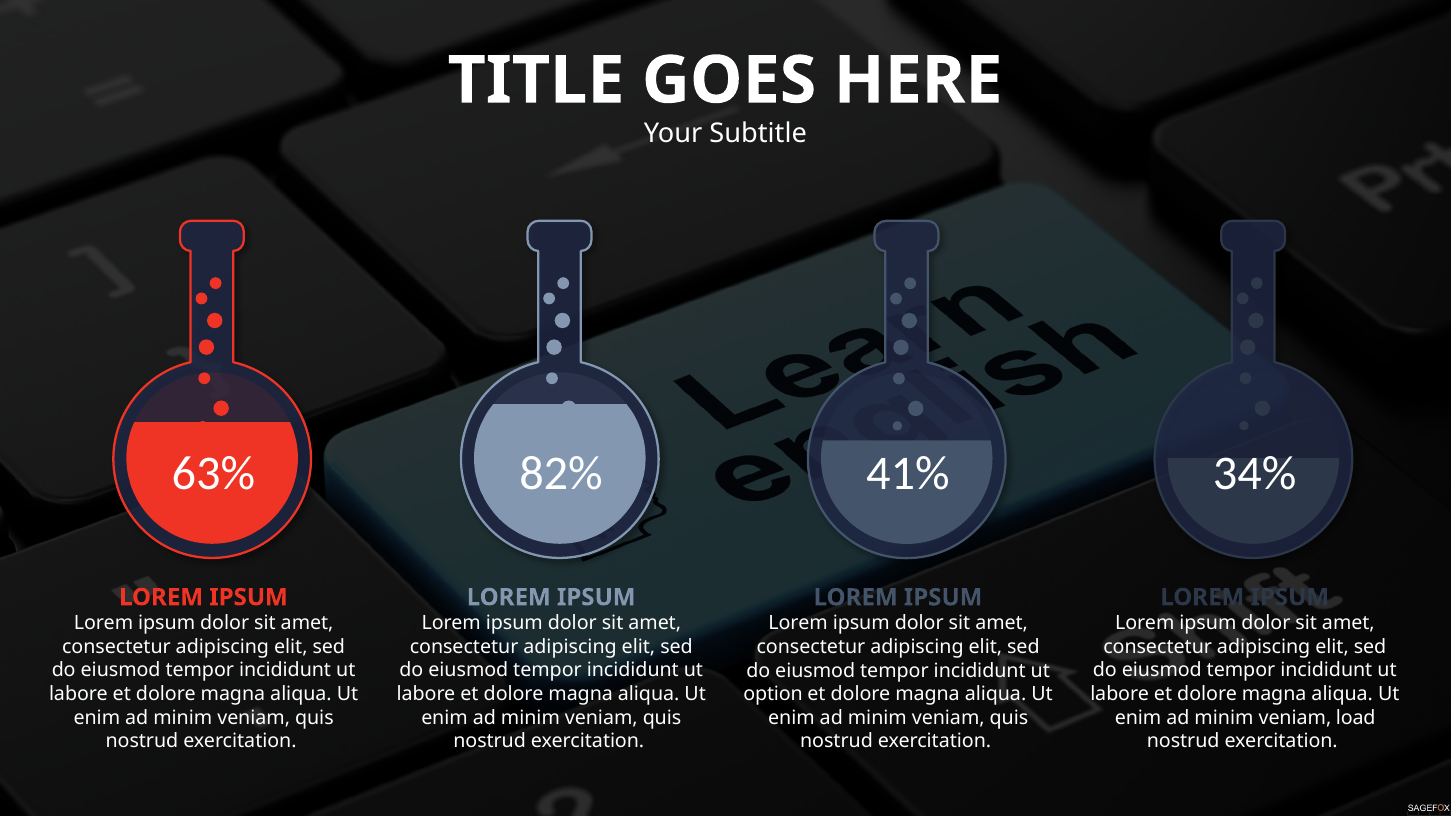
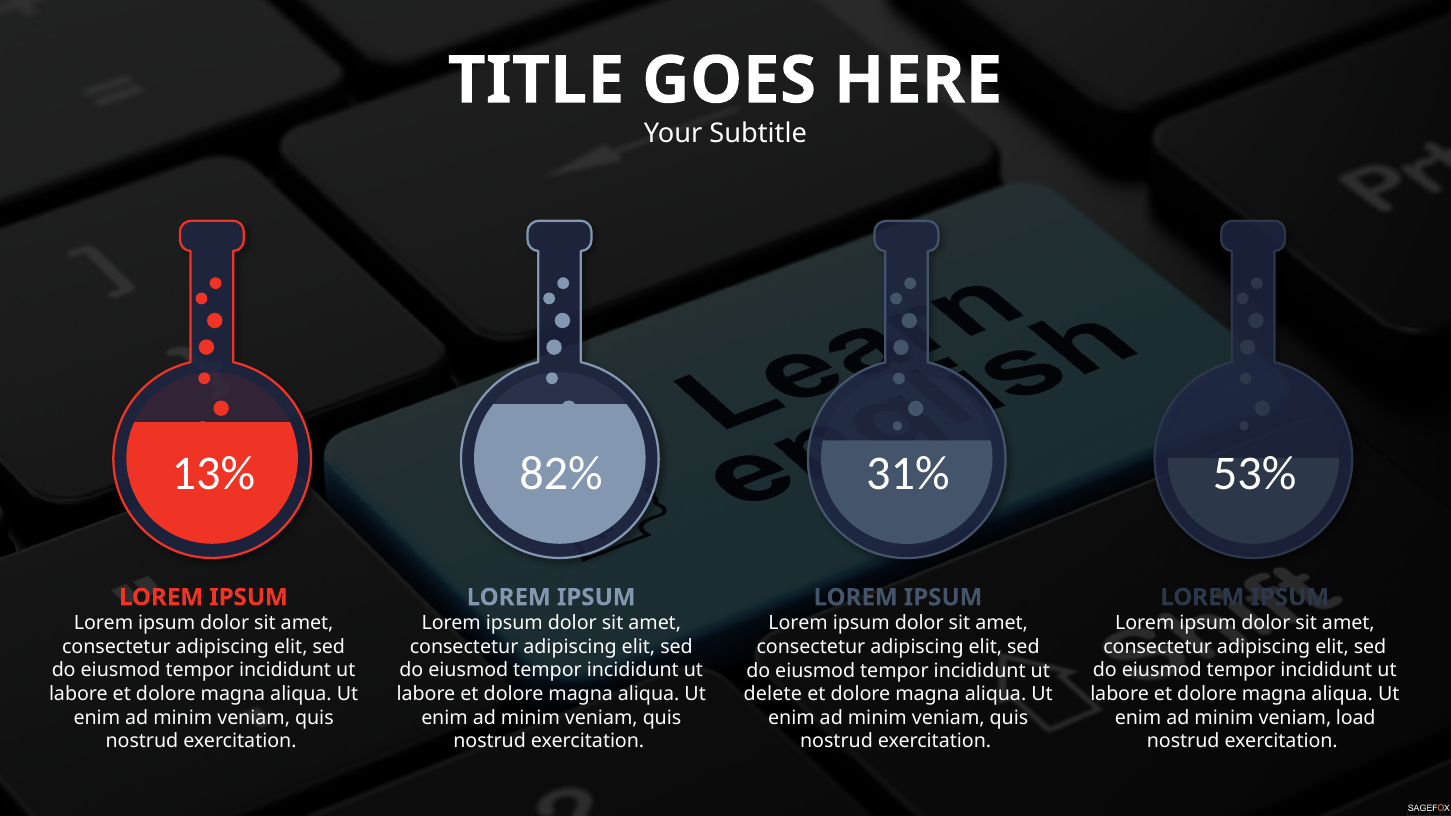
63%: 63% -> 13% (213, 473)
34%: 34% -> 53% (1255, 473)
41%: 41% -> 31% (908, 473)
option: option -> delete (773, 694)
